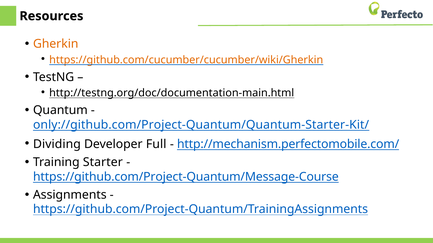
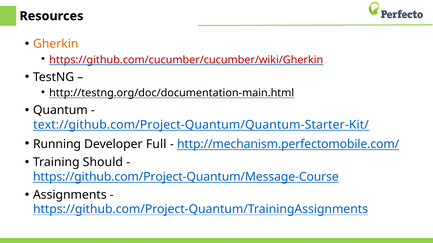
https://github.com/cucumber/cucumber/wiki/Gherkin colour: orange -> red (186, 60)
only://github.com/Project-Quantum/Quantum-Starter-Kit/: only://github.com/Project-Quantum/Quantum-Starter-Kit/ -> text://github.com/Project-Quantum/Quantum-Starter-Kit/ (201, 125)
Dividing: Dividing -> Running (57, 144)
Starter: Starter -> Should (103, 163)
